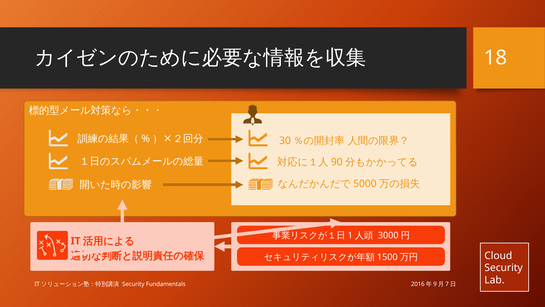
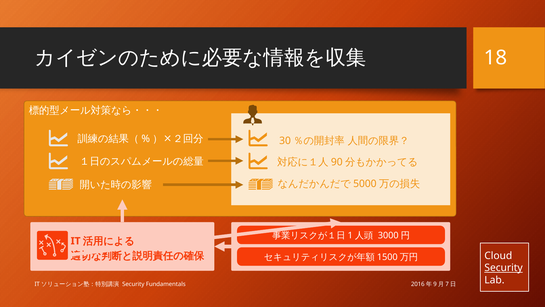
Security underline: none -> present (504, 268)
